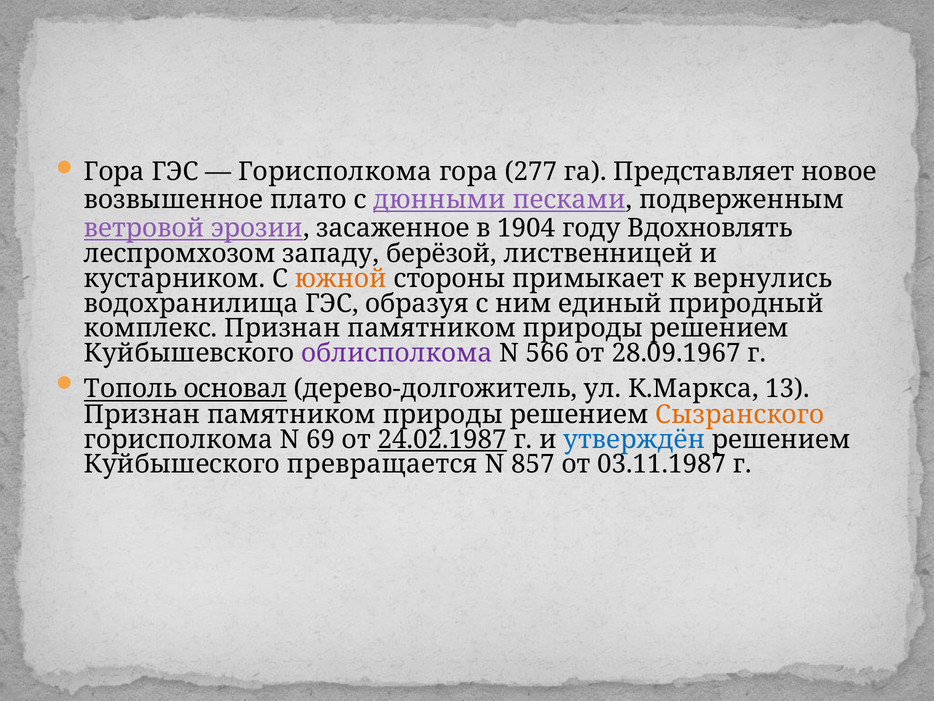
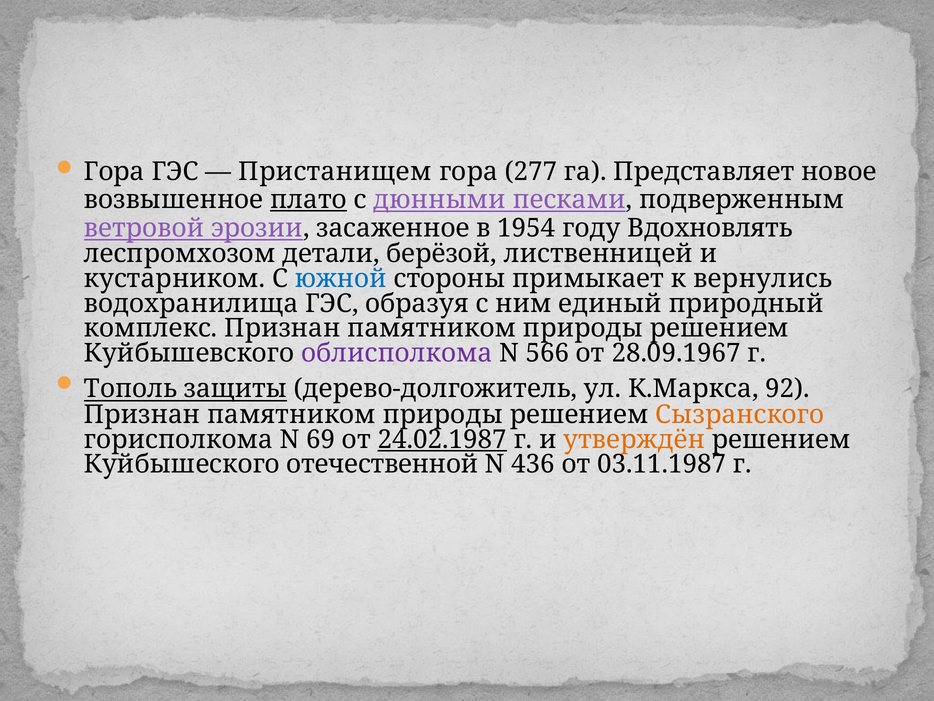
Горисполкома: Горисполкома -> Пристанищем (335, 172)
плато underline: none -> present (308, 199)
1904: 1904 -> 1954 (526, 228)
западу: западу -> детали (331, 253)
южной colour: orange -> blue (341, 278)
основал: основал -> защиты (235, 389)
13: 13 -> 92 (788, 389)
утверждён colour: blue -> orange (634, 439)
превращается: превращается -> отечественной (382, 464)
857: 857 -> 436 (533, 464)
